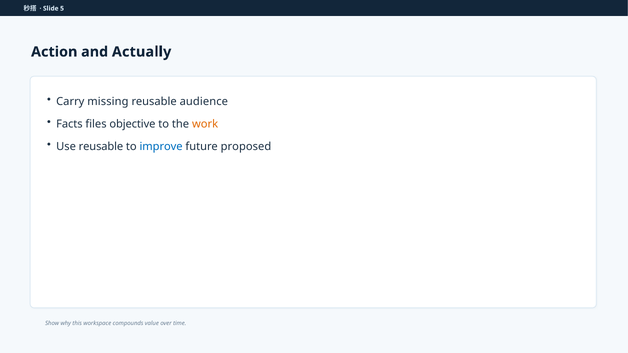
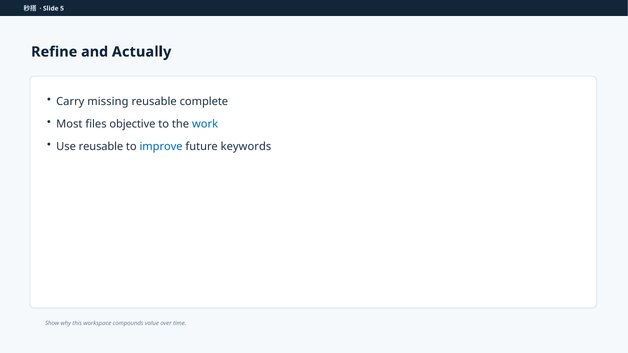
Action: Action -> Refine (54, 52)
audience: audience -> complete (204, 102)
Facts: Facts -> Most (69, 124)
work colour: orange -> blue (205, 124)
proposed: proposed -> keywords (246, 147)
